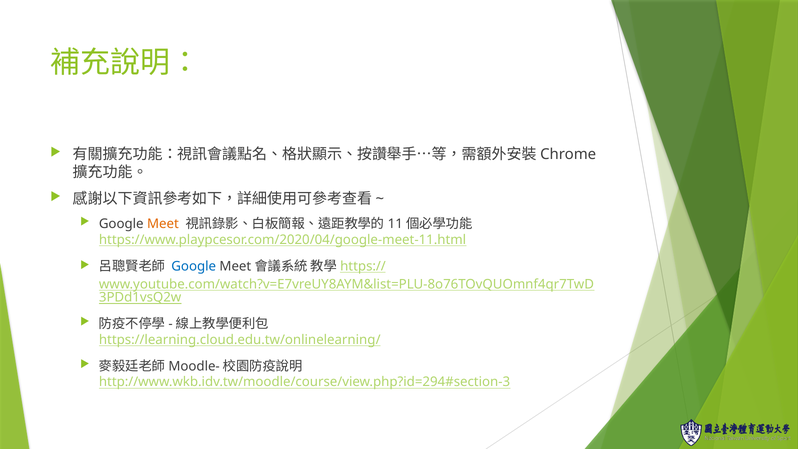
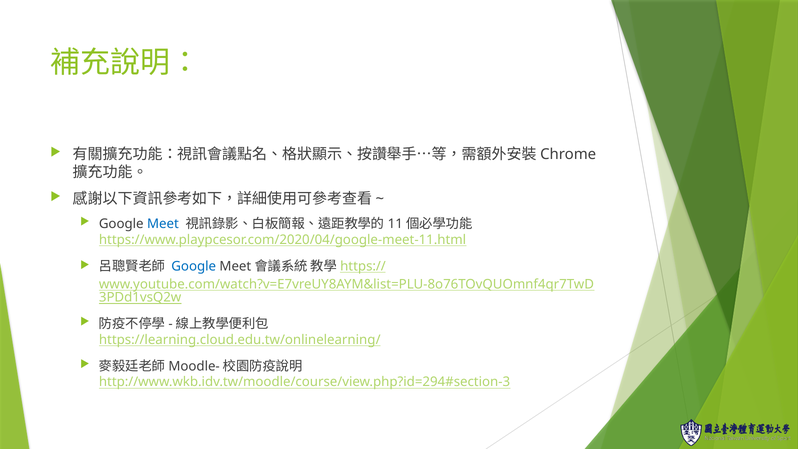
Meet colour: orange -> blue (163, 224)
